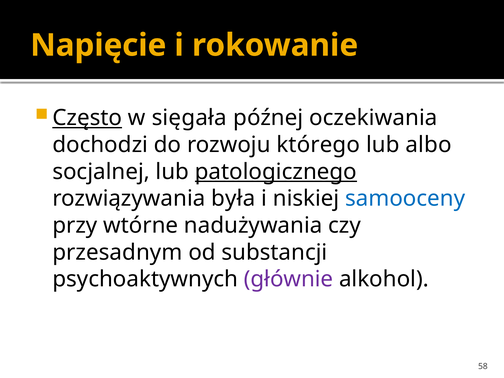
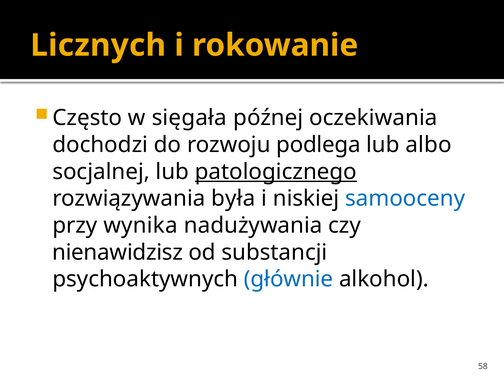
Napięcie: Napięcie -> Licznych (98, 45)
Często underline: present -> none (87, 118)
którego: którego -> podlega (318, 145)
wtórne: wtórne -> wynika (141, 225)
przesadnym: przesadnym -> nienawidzisz (118, 252)
głównie colour: purple -> blue (289, 279)
